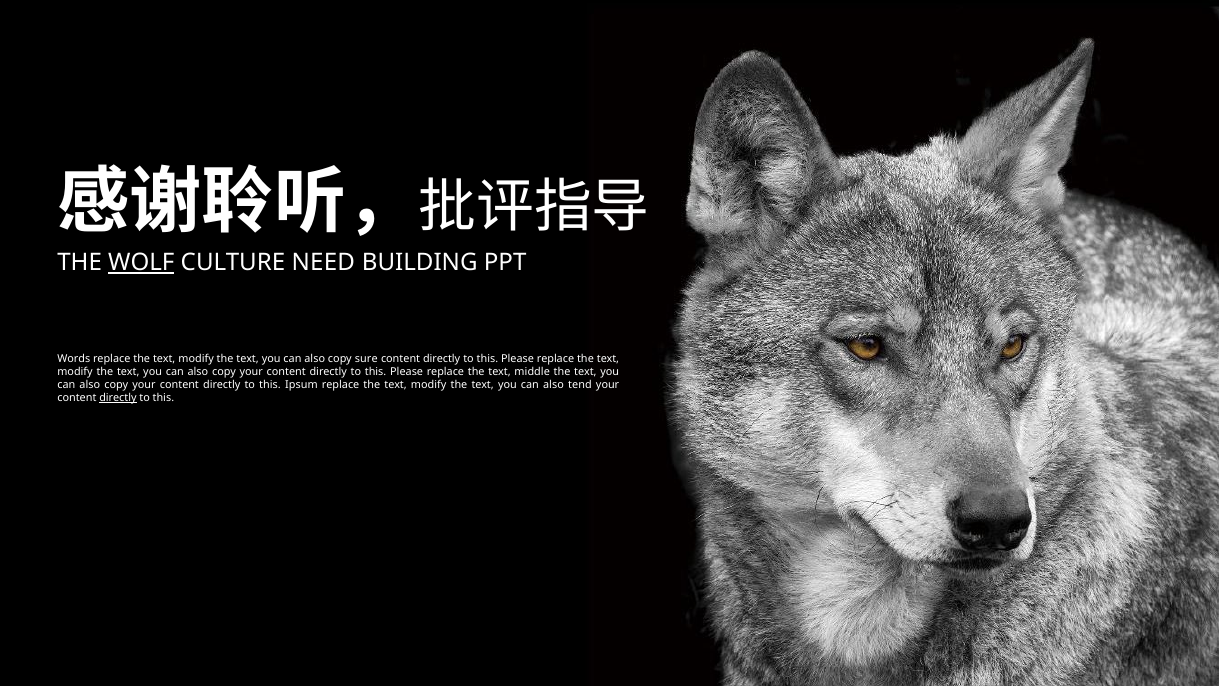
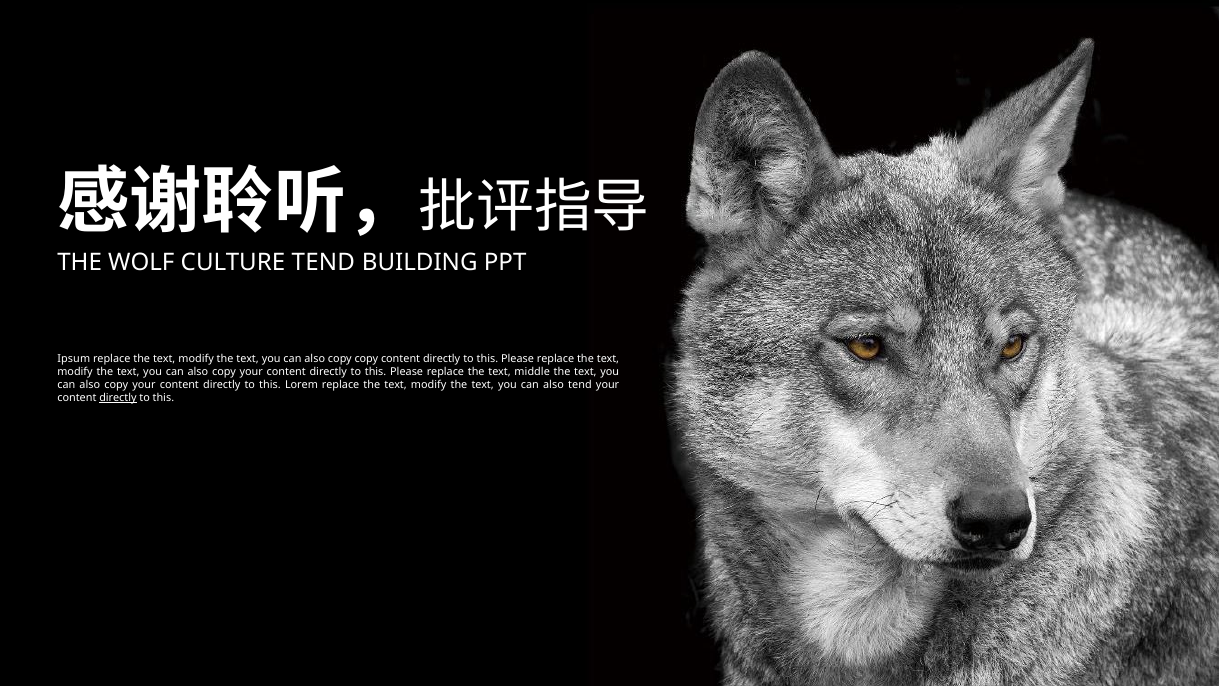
WOLF underline: present -> none (141, 262)
CULTURE NEED: NEED -> TEND (323, 262)
Words: Words -> Ipsum (74, 358)
copy sure: sure -> copy (366, 358)
Ipsum: Ipsum -> Lorem (301, 384)
